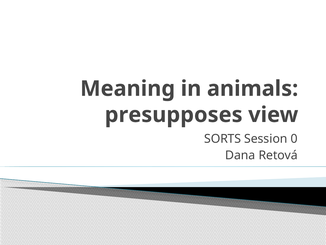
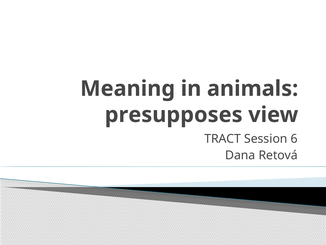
SORTS: SORTS -> TRACT (223, 139)
0: 0 -> 6 (294, 139)
